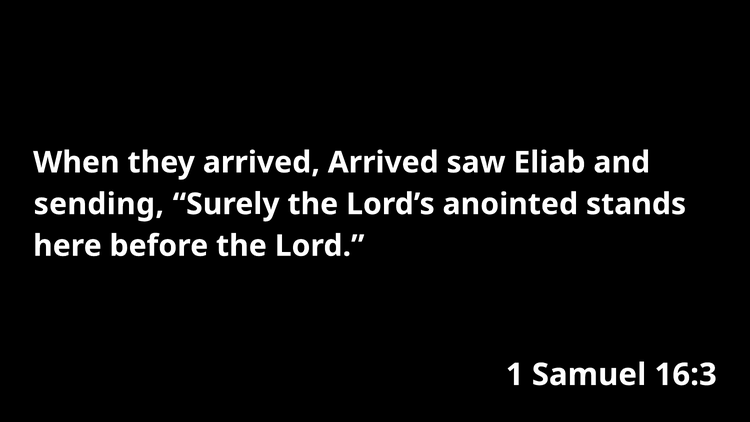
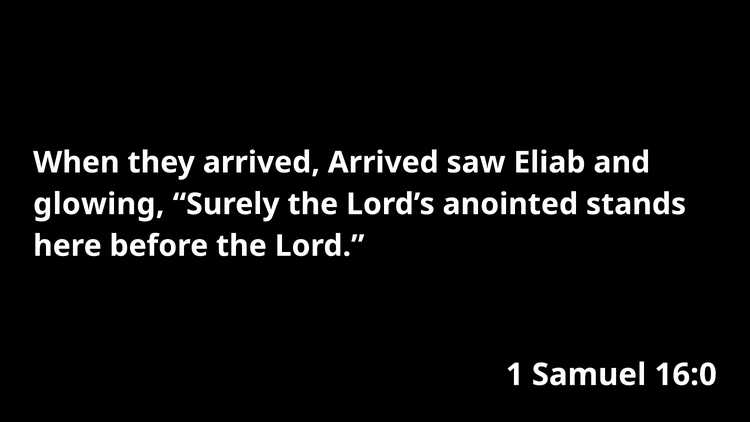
sending: sending -> glowing (99, 204)
16:3: 16:3 -> 16:0 (686, 375)
